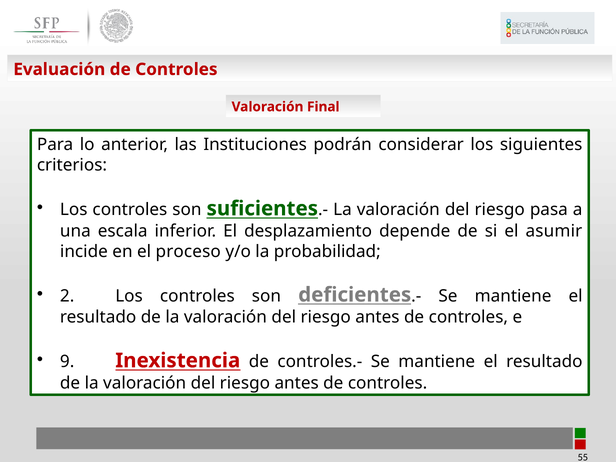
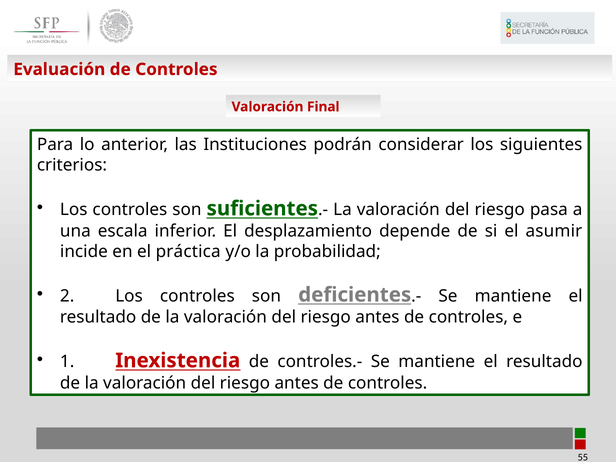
proceso: proceso -> práctica (188, 251)
9: 9 -> 1 (67, 362)
